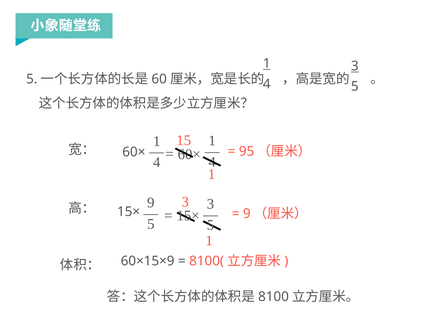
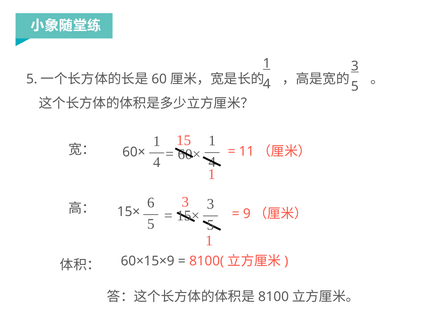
95: 95 -> 11 (247, 152)
9: 9 -> 6 (151, 203)
